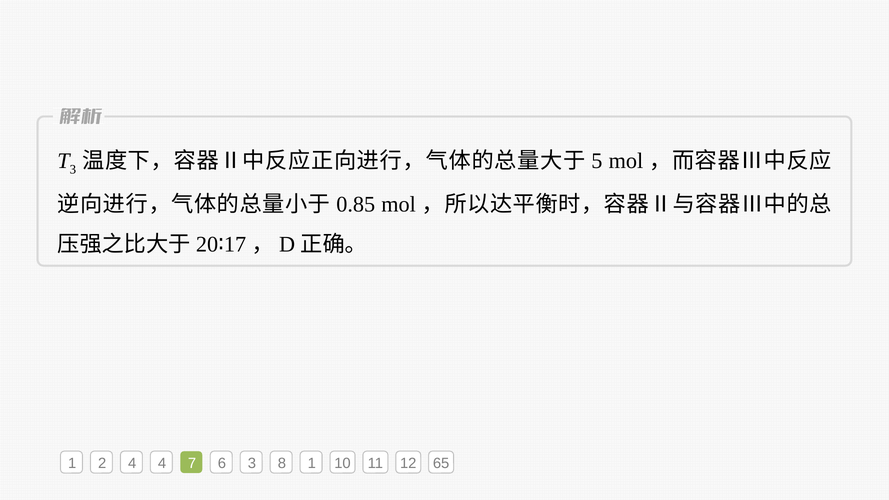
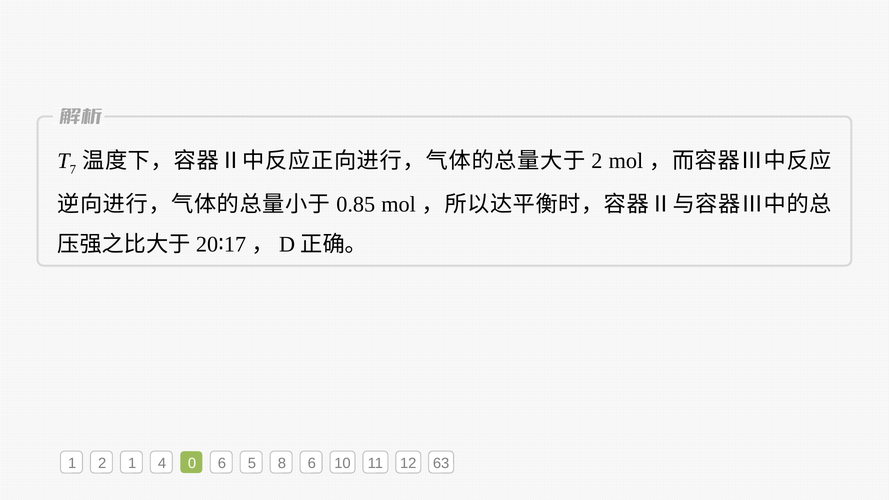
3: 3 -> 7 (73, 169)
5: 5 -> 2 (597, 161)
2 4: 4 -> 1 (132, 463)
7: 7 -> 0 (192, 463)
6 3: 3 -> 5 (252, 463)
8 1: 1 -> 6 (312, 463)
65: 65 -> 63 (441, 463)
